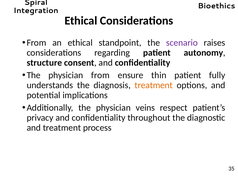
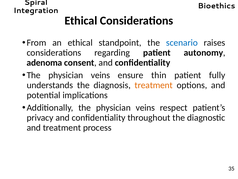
scenario colour: purple -> blue (182, 43)
structure: structure -> adenoma (44, 63)
from: from -> veins (100, 75)
